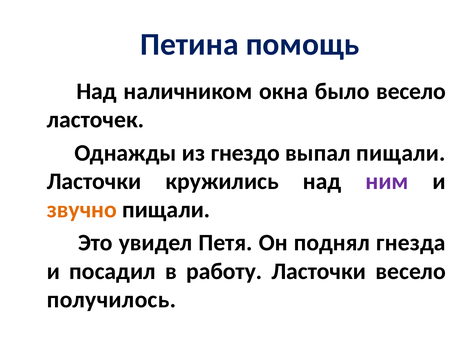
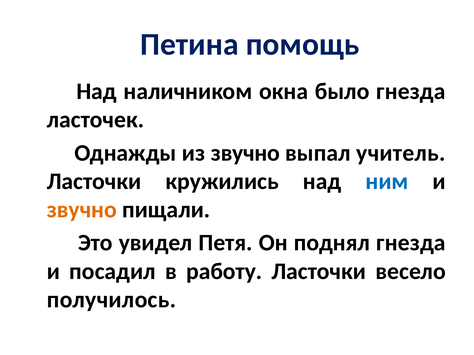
было весело: весело -> гнезда (411, 91)
из гнездо: гнездо -> звучно (245, 153)
выпал пищали: пищали -> учитель (401, 153)
ним colour: purple -> blue (387, 182)
